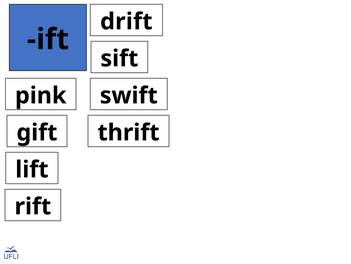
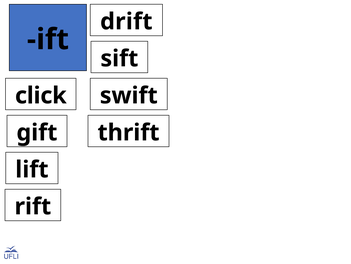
pink: pink -> click (41, 95)
